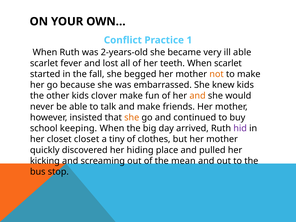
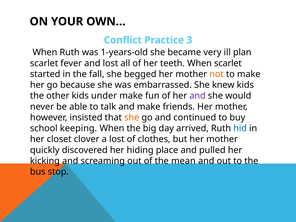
1: 1 -> 3 (189, 40)
2-years-old: 2-years-old -> 1-years-old (124, 52)
ill able: able -> plan (242, 52)
clover: clover -> under (104, 96)
and colour: orange -> purple (198, 96)
hid colour: purple -> blue (240, 128)
closet closet: closet -> clover (87, 139)
a tiny: tiny -> lost (117, 139)
